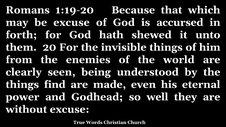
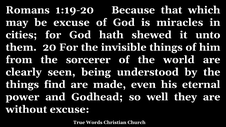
accursed: accursed -> miracles (180, 22)
forth: forth -> cities (21, 35)
enemies: enemies -> sorcerer (88, 60)
